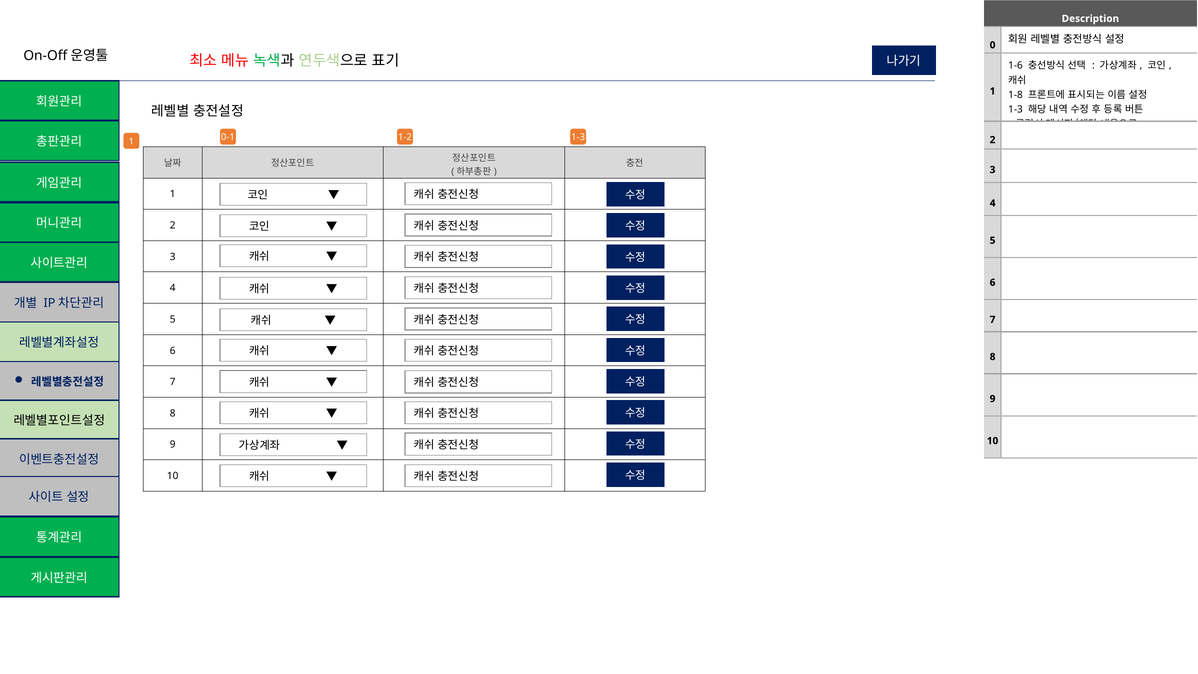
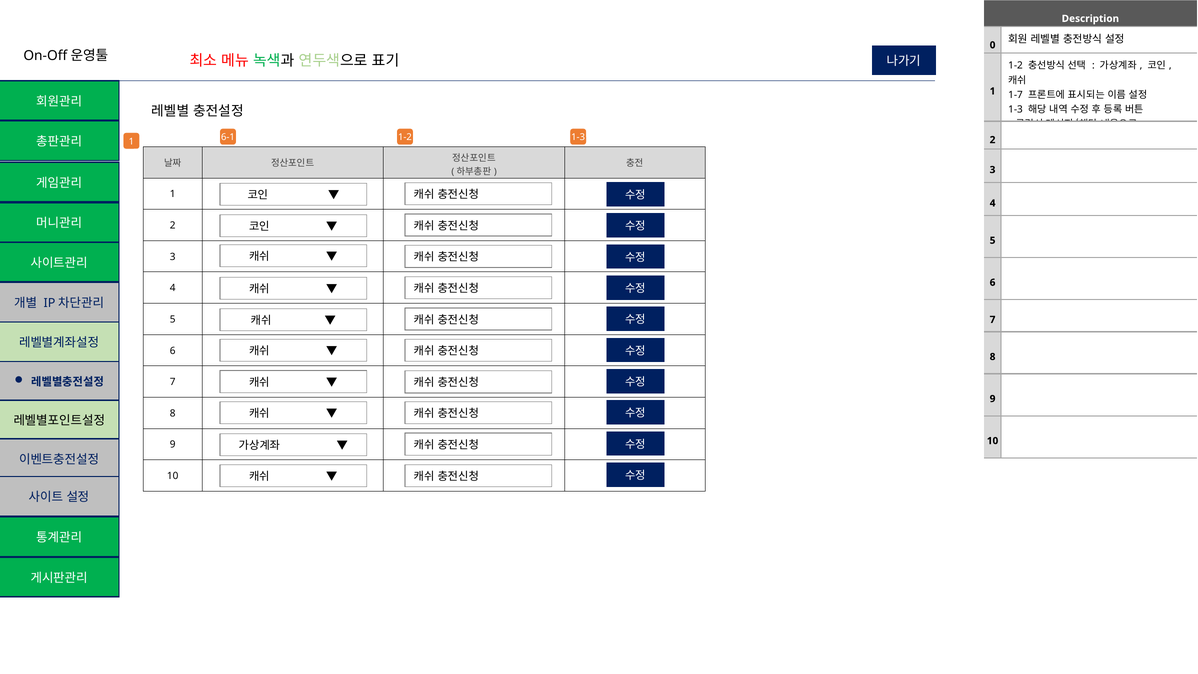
1-6: 1-6 -> 1-2 (1016, 66)
1-8: 1-8 -> 1-7 (1016, 95)
0-1: 0-1 -> 6-1 (228, 137)
